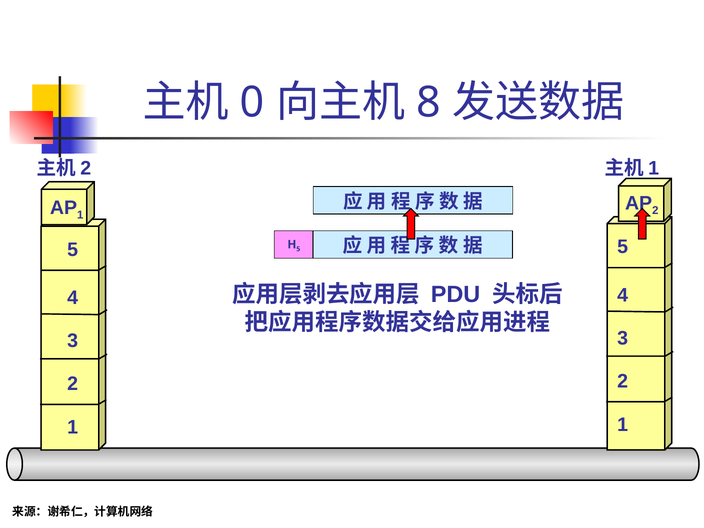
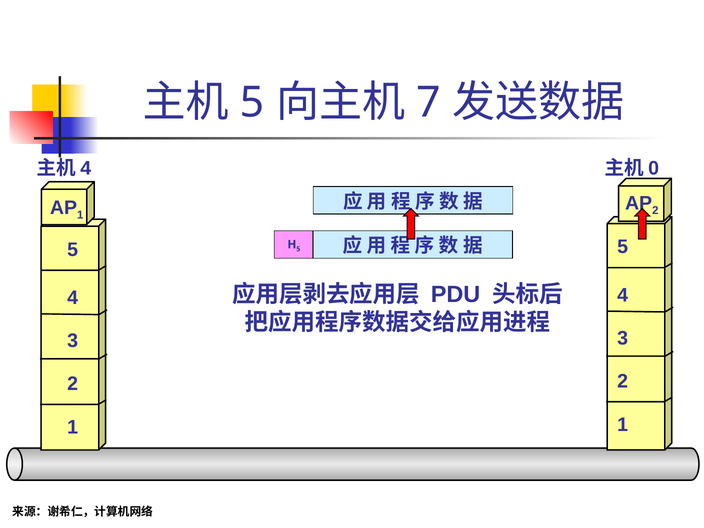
0: 0 -> 5 (252, 103)
8: 8 -> 7 (428, 103)
2: 2 -> 4 (86, 168)
1: 1 -> 0 (654, 168)
